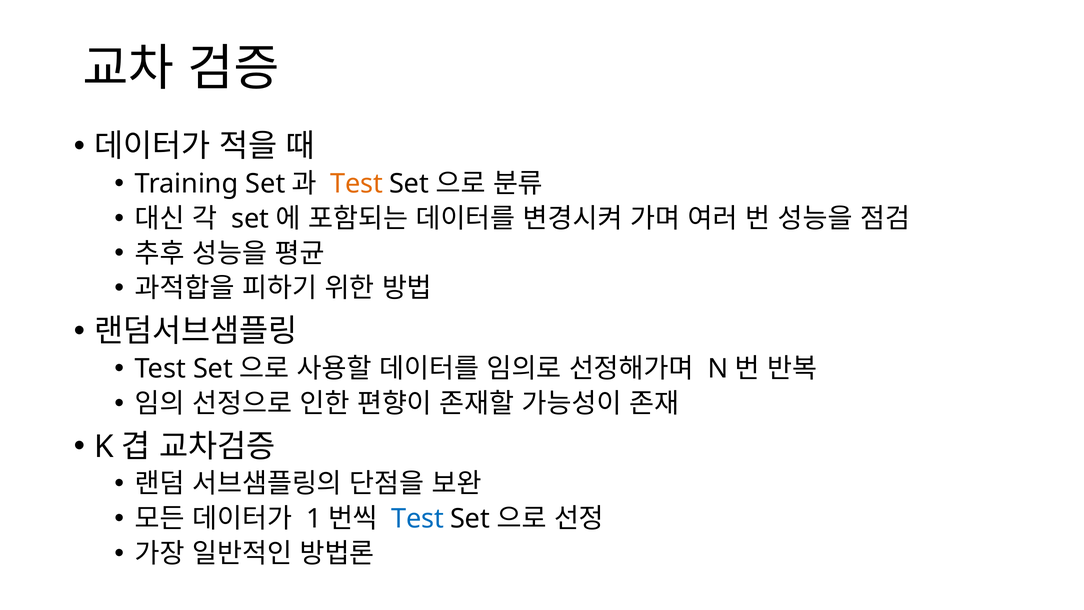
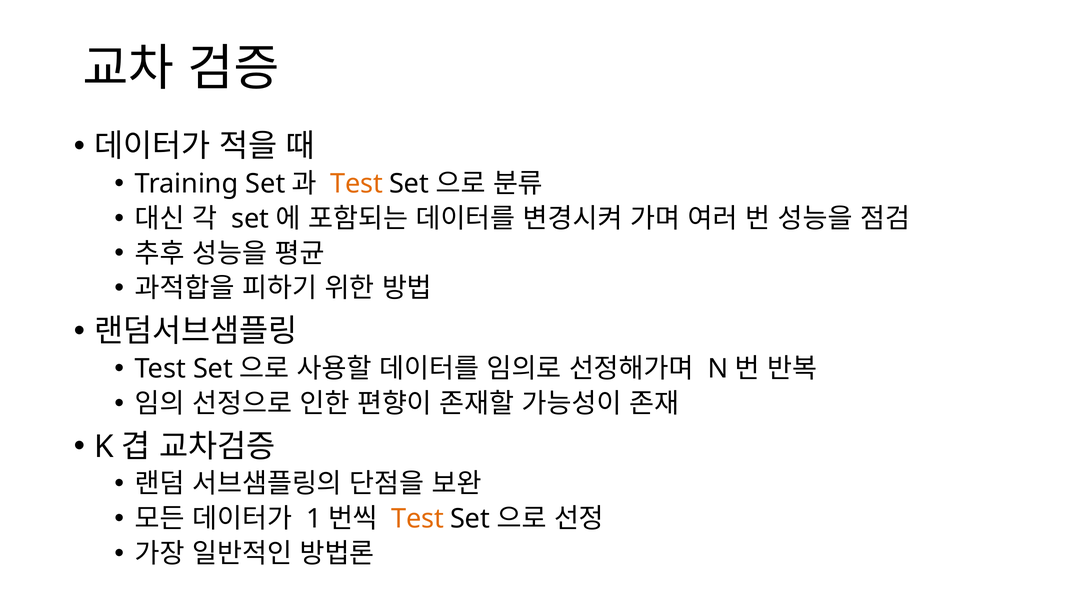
Test colour: blue -> orange (418, 519)
